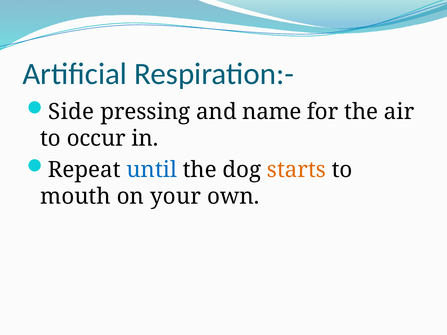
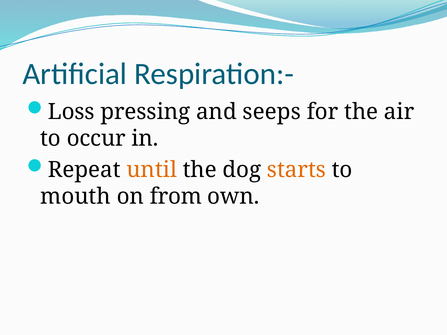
Side: Side -> Loss (71, 112)
name: name -> seeps (272, 112)
until colour: blue -> orange (152, 170)
your: your -> from (176, 197)
